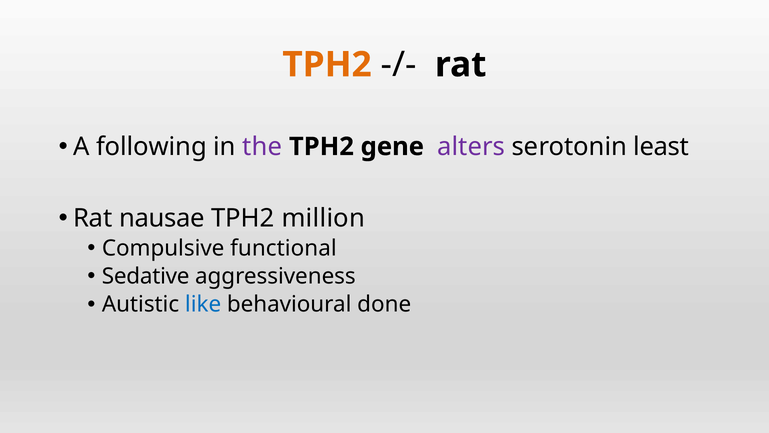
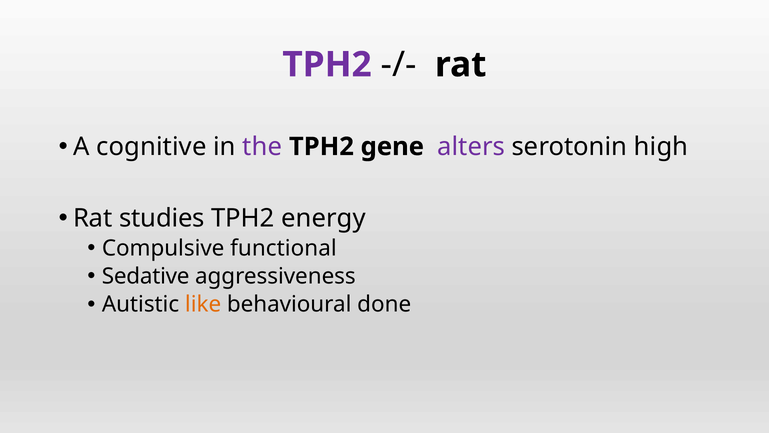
TPH2 colour: orange -> purple (327, 65)
following: following -> cognitive (151, 146)
least: least -> high (661, 146)
nausae: nausae -> studies (162, 218)
million: million -> energy (323, 218)
like colour: blue -> orange (203, 304)
